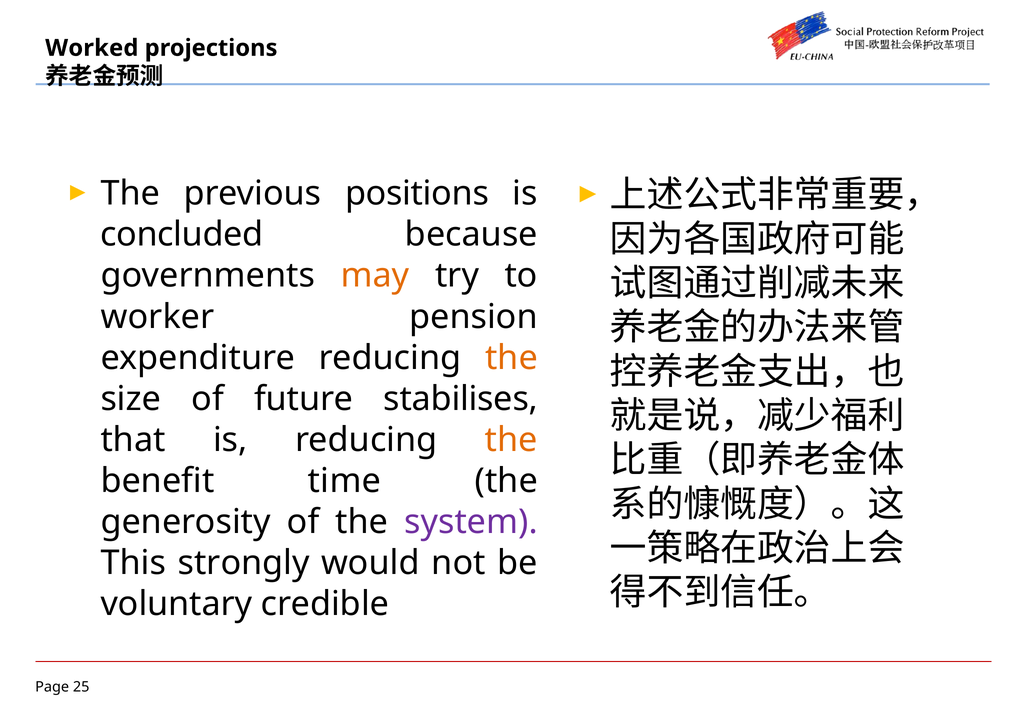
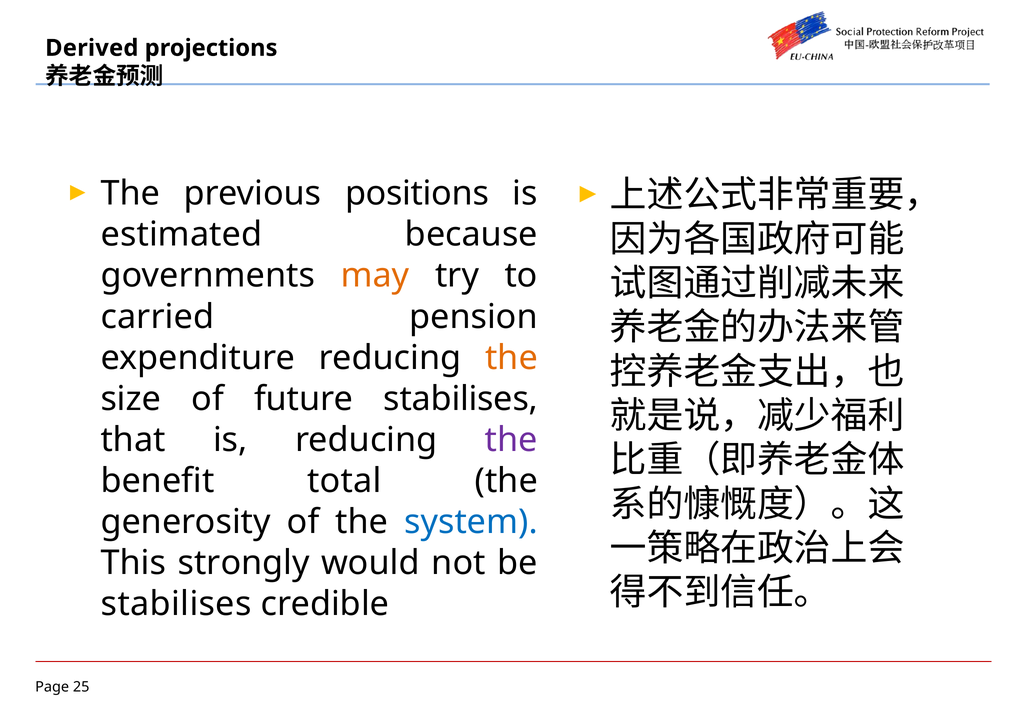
Worked: Worked -> Derived (92, 48)
concluded: concluded -> estimated (182, 235)
worker: worker -> carried (157, 317)
the colour: orange -> purple (511, 440)
time: time -> total (345, 481)
system colour: purple -> blue (471, 522)
voluntary: voluntary -> stabilises (176, 604)
